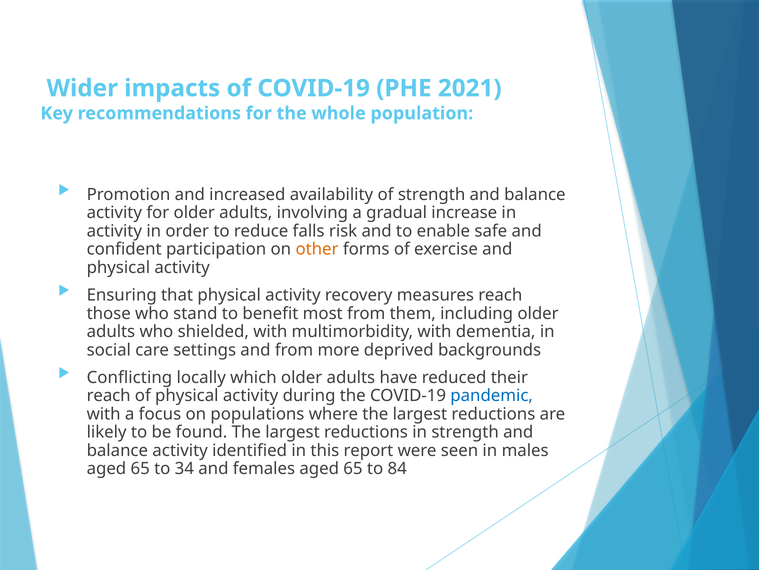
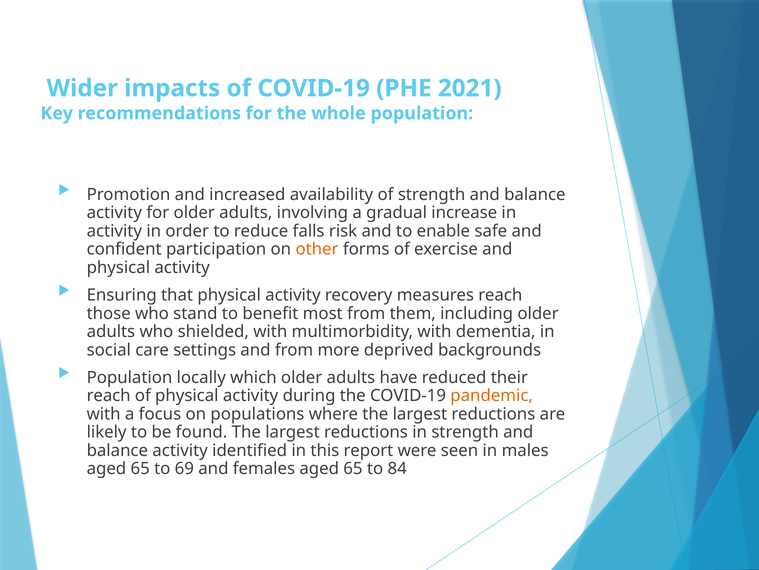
Conflicting: Conflicting -> Population (129, 377)
pandemic colour: blue -> orange (492, 395)
34: 34 -> 69 (184, 468)
